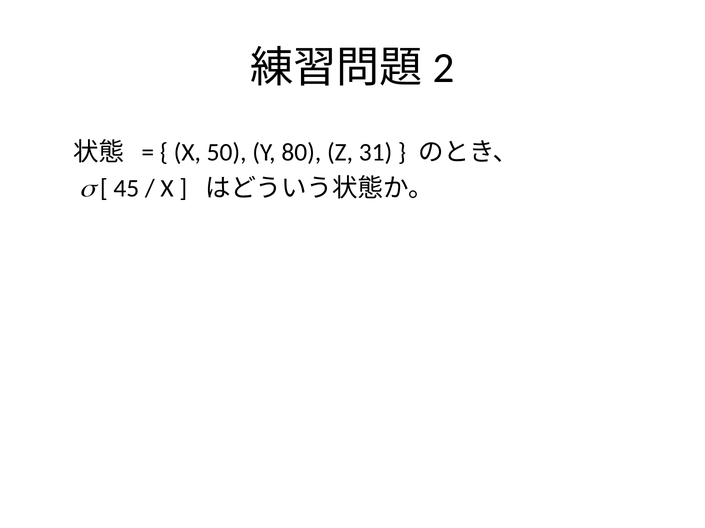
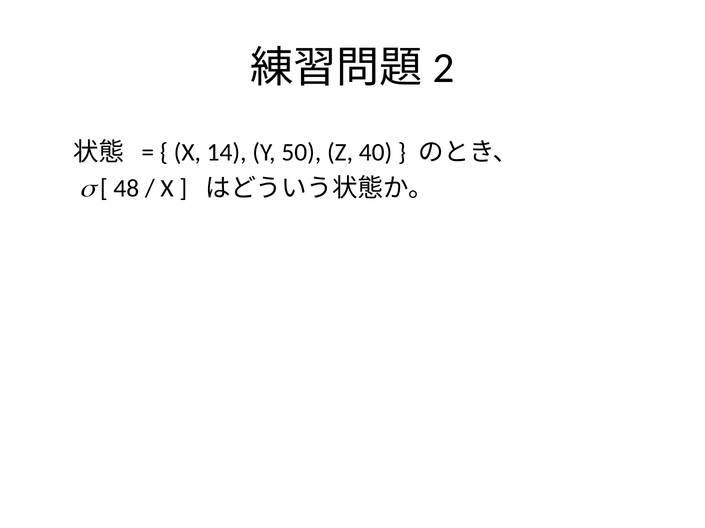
50: 50 -> 14 (227, 153)
80: 80 -> 50 (301, 153)
31: 31 -> 40 (376, 153)
45: 45 -> 48 (126, 189)
